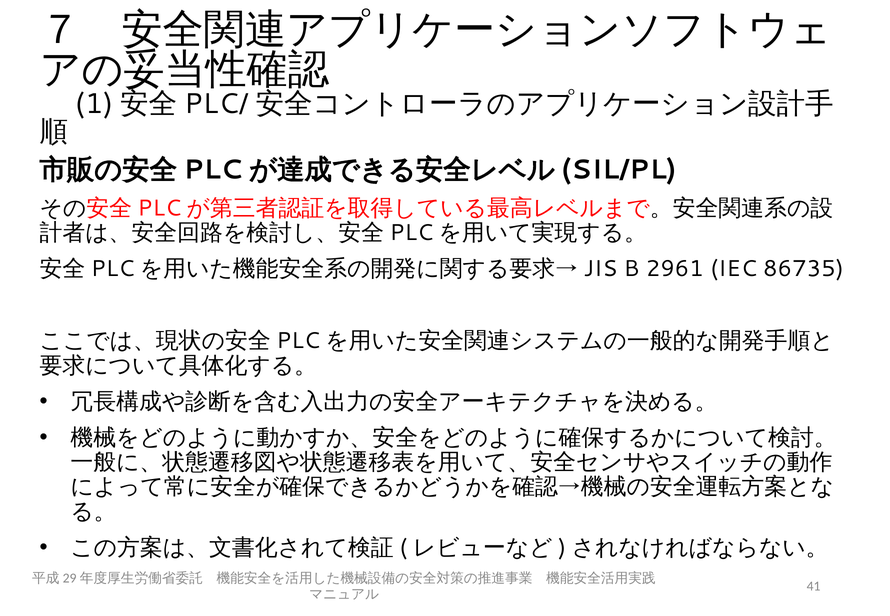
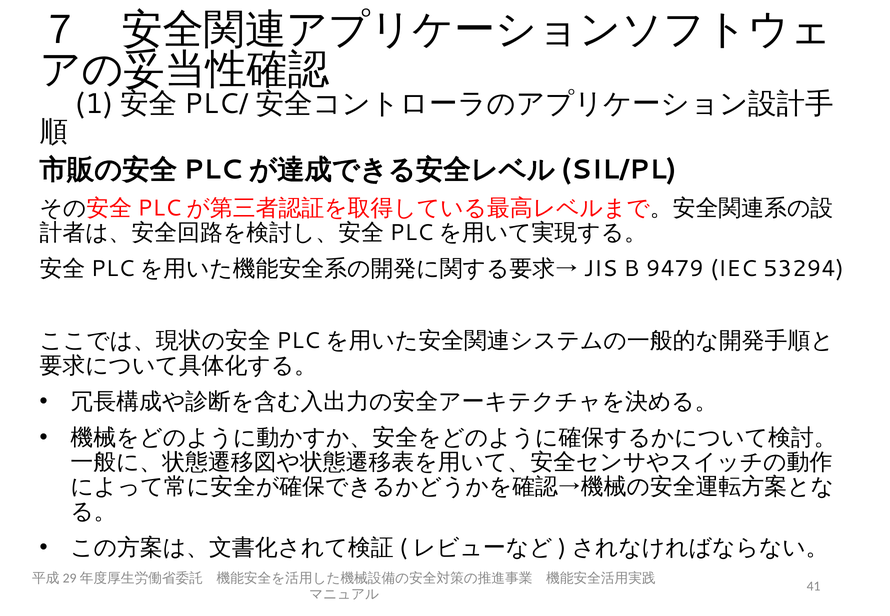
2961: 2961 -> 9479 (675, 269)
86735: 86735 -> 53294 (804, 269)
